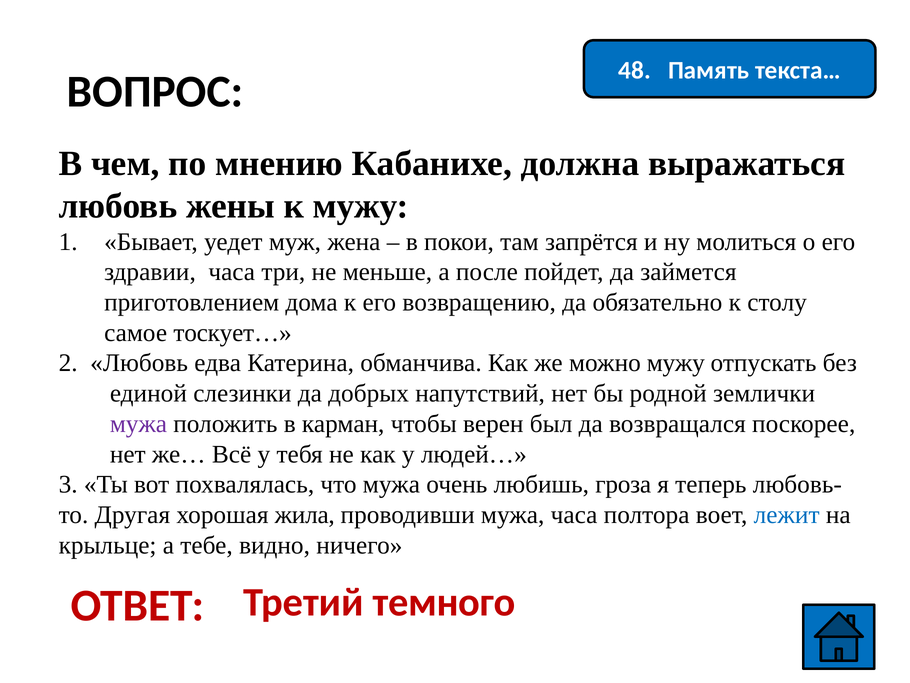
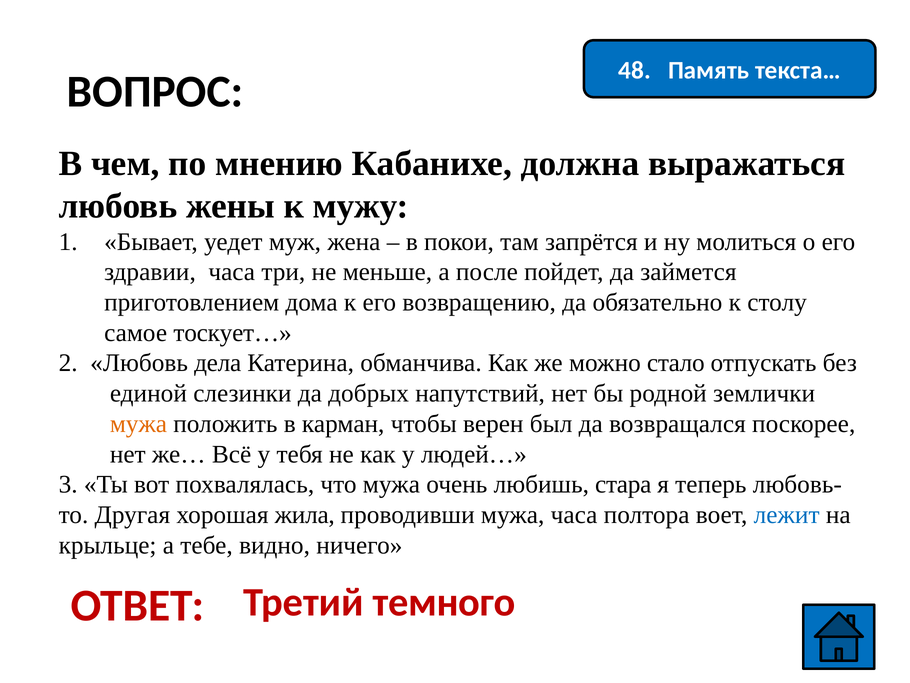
едва: едва -> дела (218, 363)
можно мужу: мужу -> стало (676, 363)
мужа colour: purple -> orange (138, 424)
гроза: гроза -> стара (623, 484)
